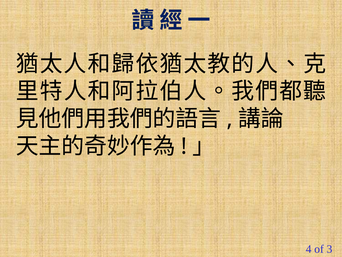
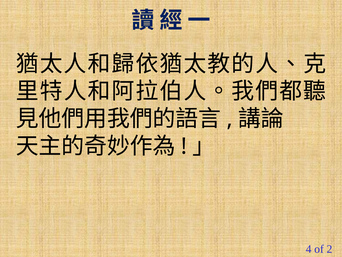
3: 3 -> 2 (329, 249)
